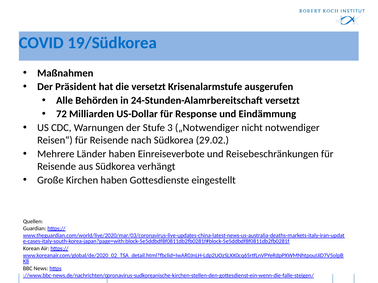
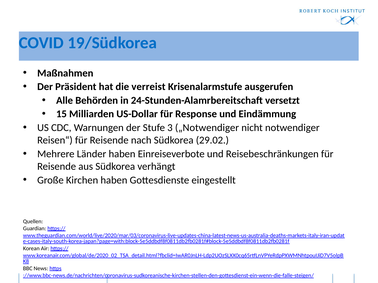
die versetzt: versetzt -> verreist (149, 87)
72: 72 -> 15 (61, 114)
